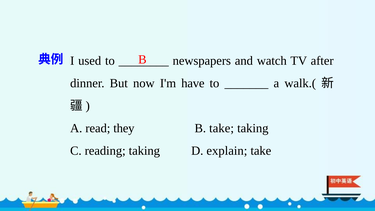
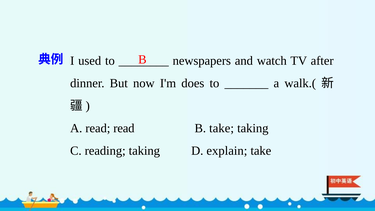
have: have -> does (193, 83)
read they: they -> read (124, 128)
